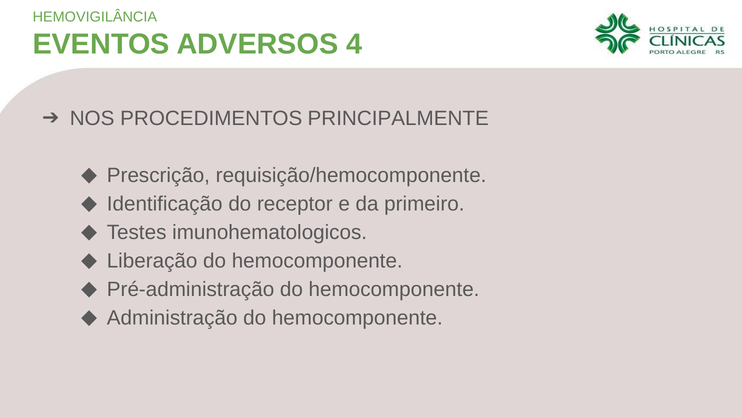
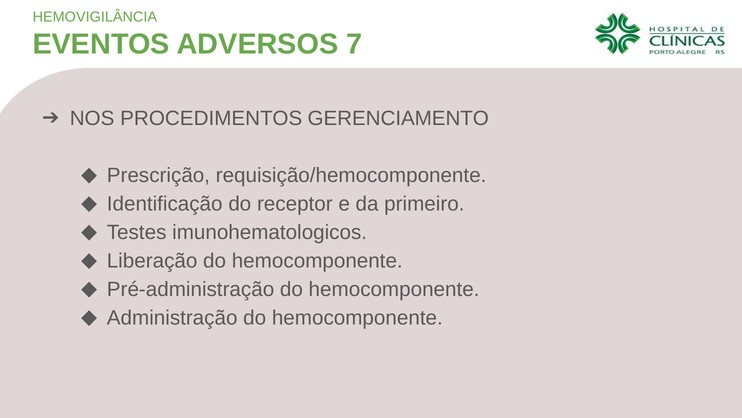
4: 4 -> 7 (354, 44)
PRINCIPALMENTE: PRINCIPALMENTE -> GERENCIAMENTO (398, 118)
